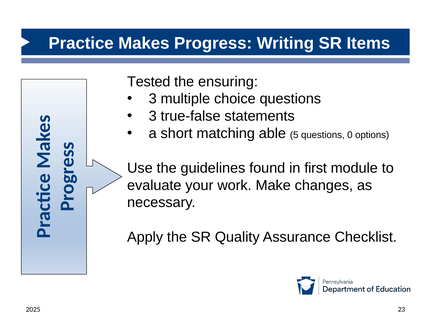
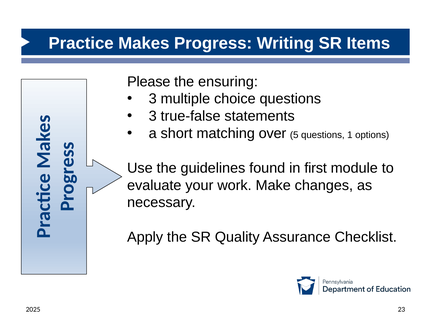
Tested: Tested -> Please (149, 81)
able: able -> over (272, 133)
0: 0 -> 1 (350, 135)
